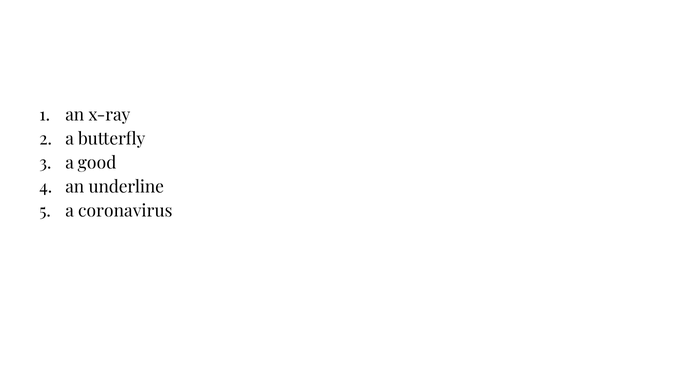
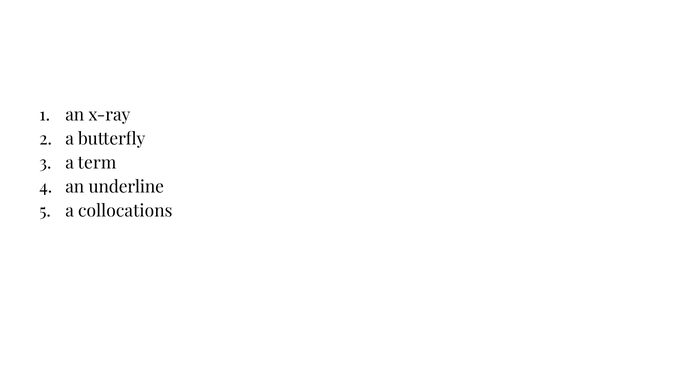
good: good -> term (97, 163)
coronavirus: coronavirus -> collocations (125, 211)
